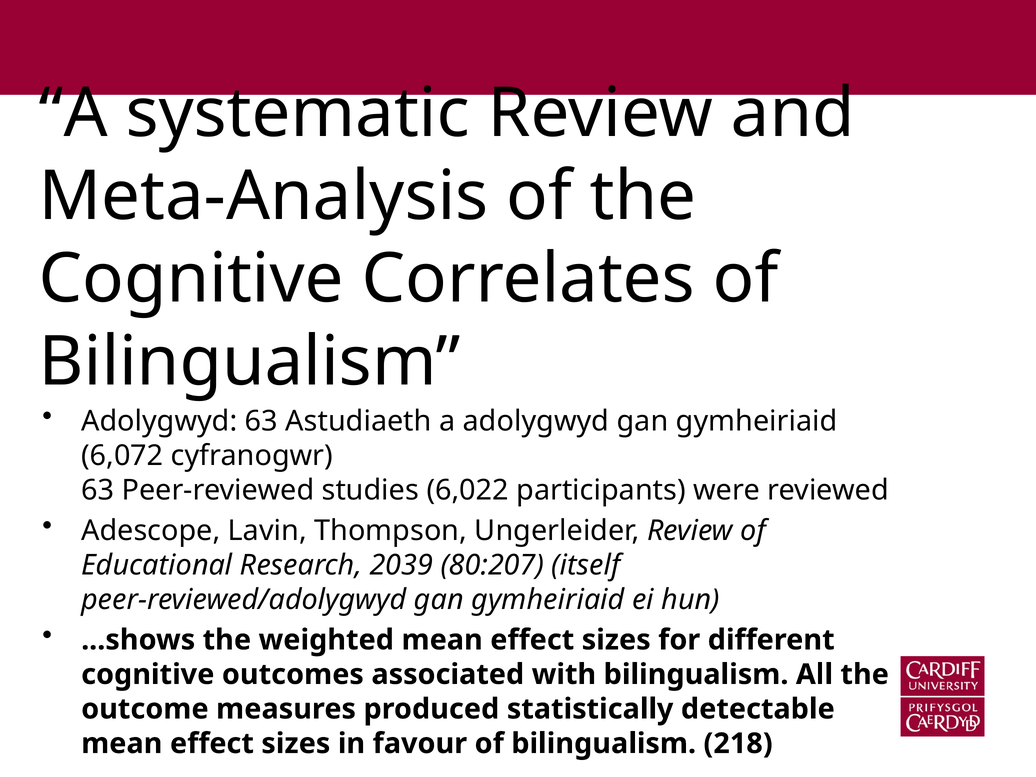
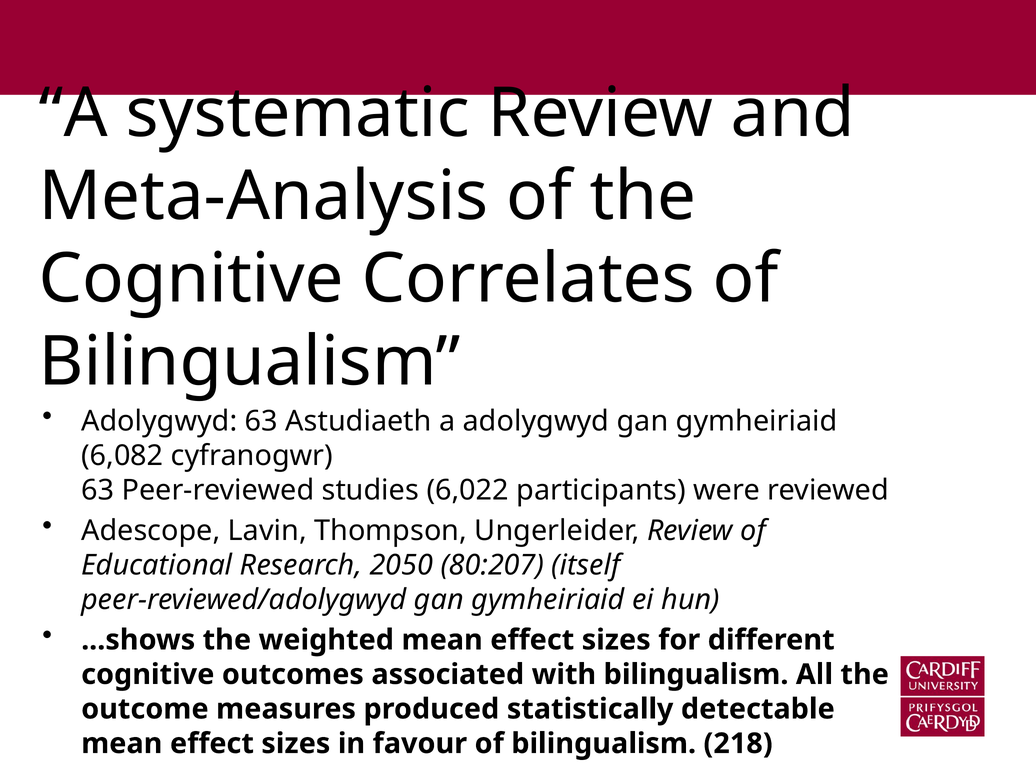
6,072: 6,072 -> 6,082 (122, 456)
2039: 2039 -> 2050 (401, 565)
